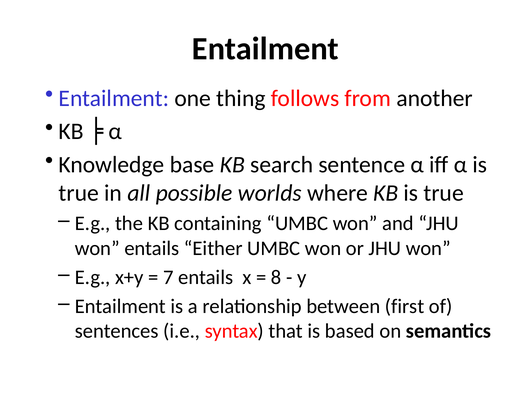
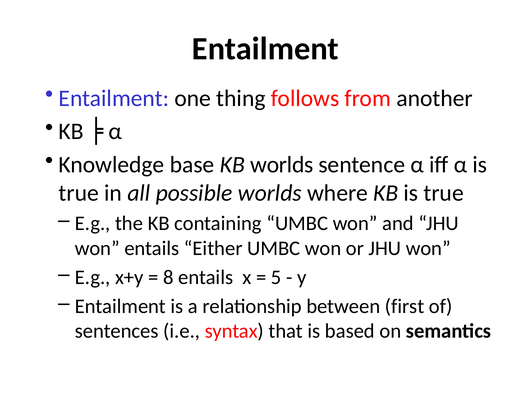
KB search: search -> worlds (282, 164)
7: 7 -> 8 (168, 277)
8: 8 -> 5 (276, 277)
